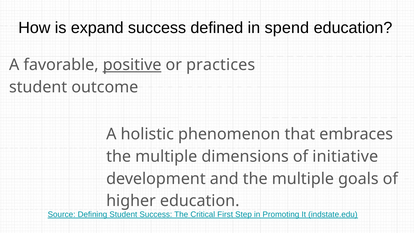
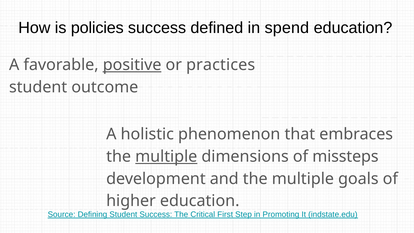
expand: expand -> policies (97, 28)
multiple underline: none -> present (166, 156)
initiative: initiative -> missteps (345, 156)
